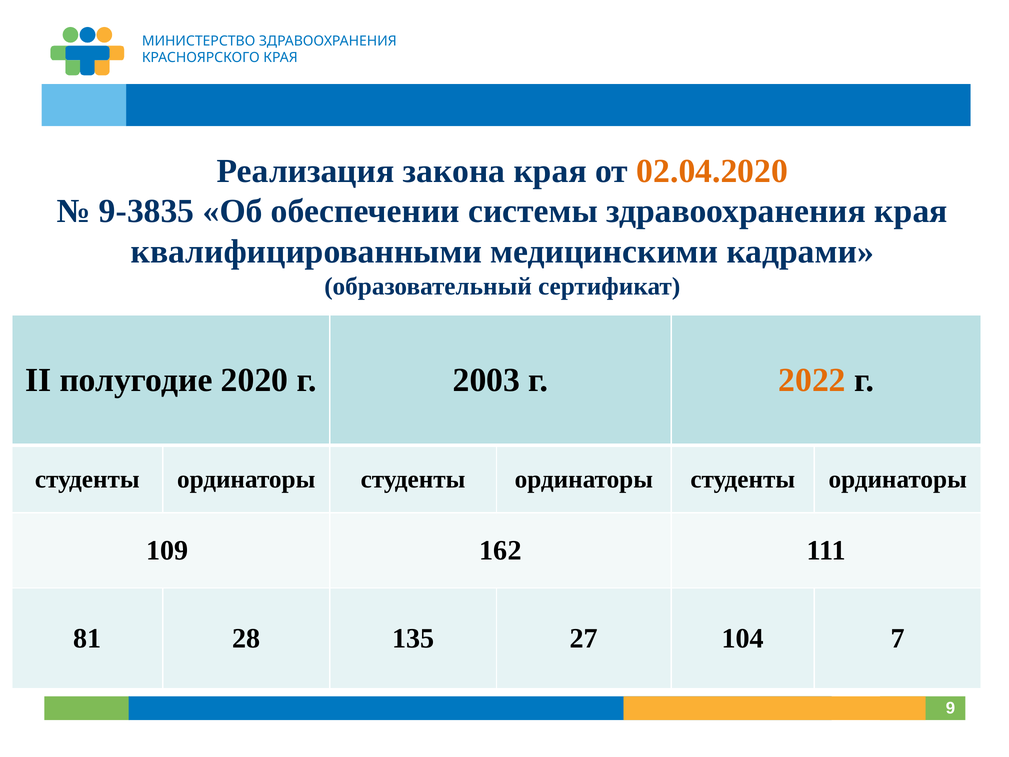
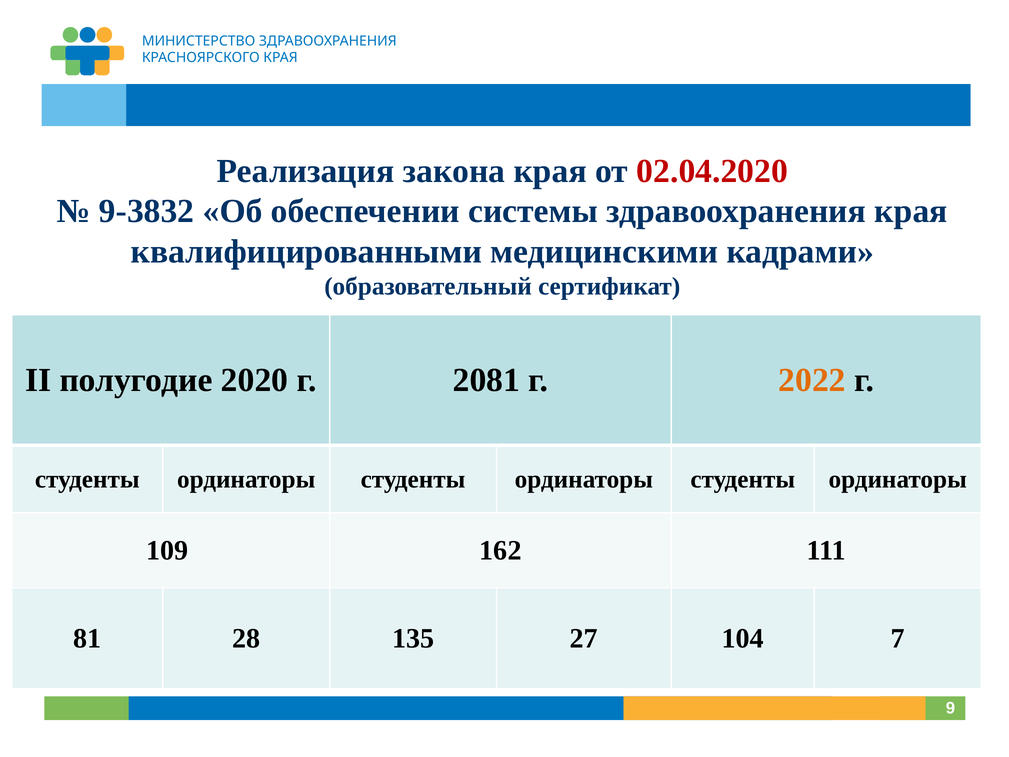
02.04.2020 colour: orange -> red (712, 171)
9-3835: 9-3835 -> 9-3832 (147, 211)
2003: 2003 -> 2081 (486, 380)
